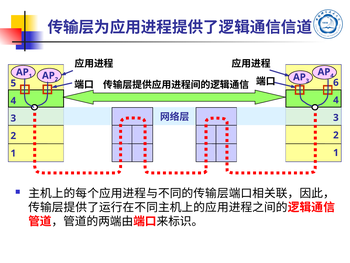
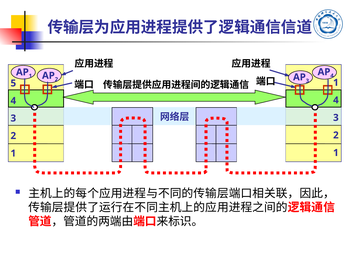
6: 6 -> 1 (336, 82)
